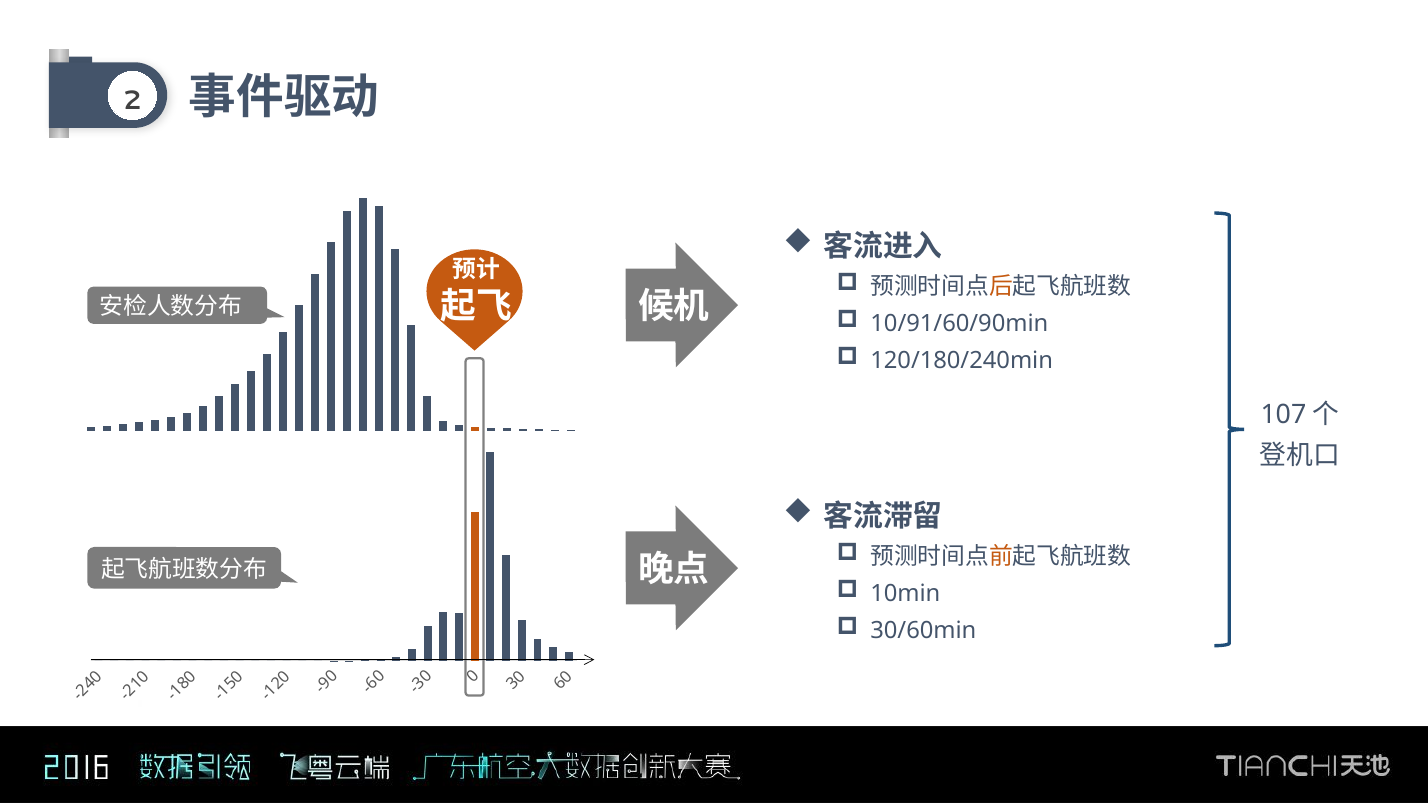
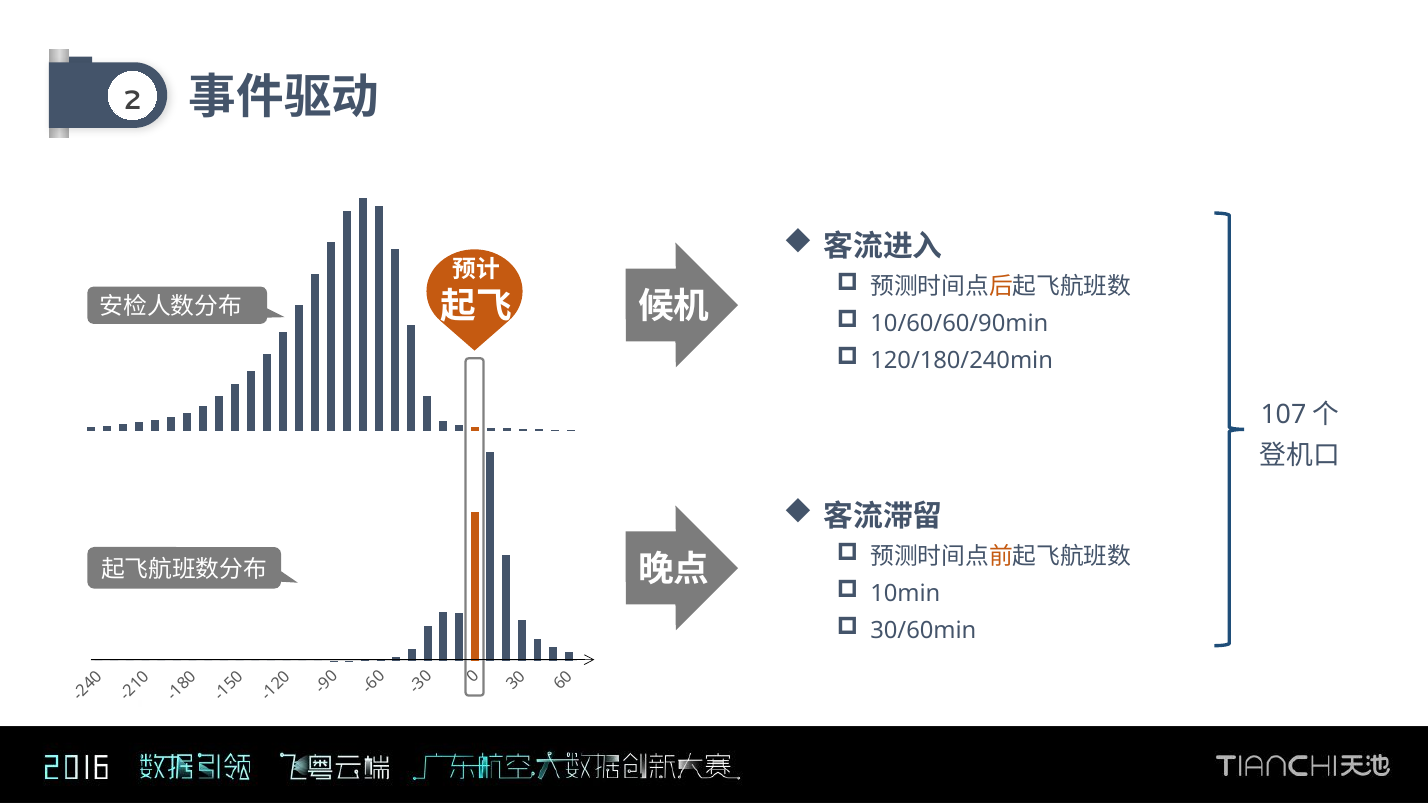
10/91/60/90min: 10/91/60/90min -> 10/60/60/90min (959, 324)
